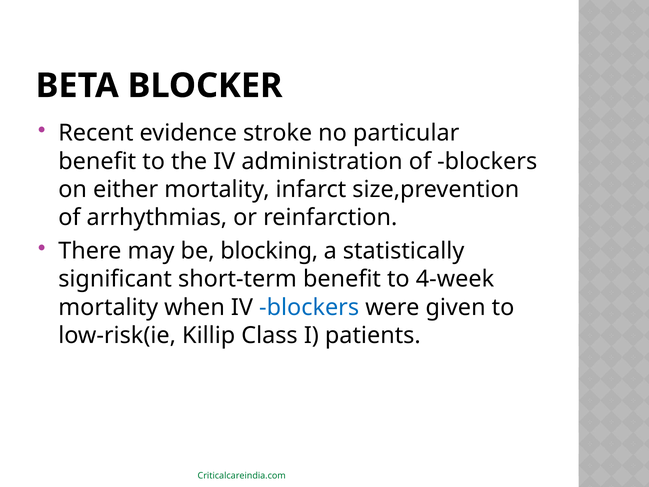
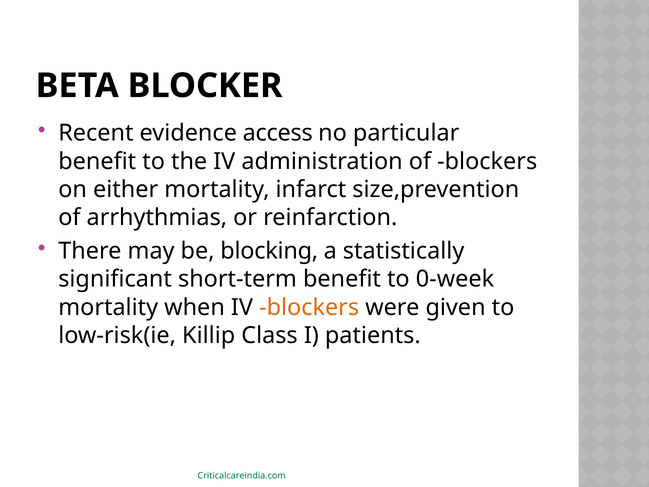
stroke: stroke -> access (278, 133)
4-week: 4-week -> 0-week (455, 279)
blockers colour: blue -> orange (309, 307)
